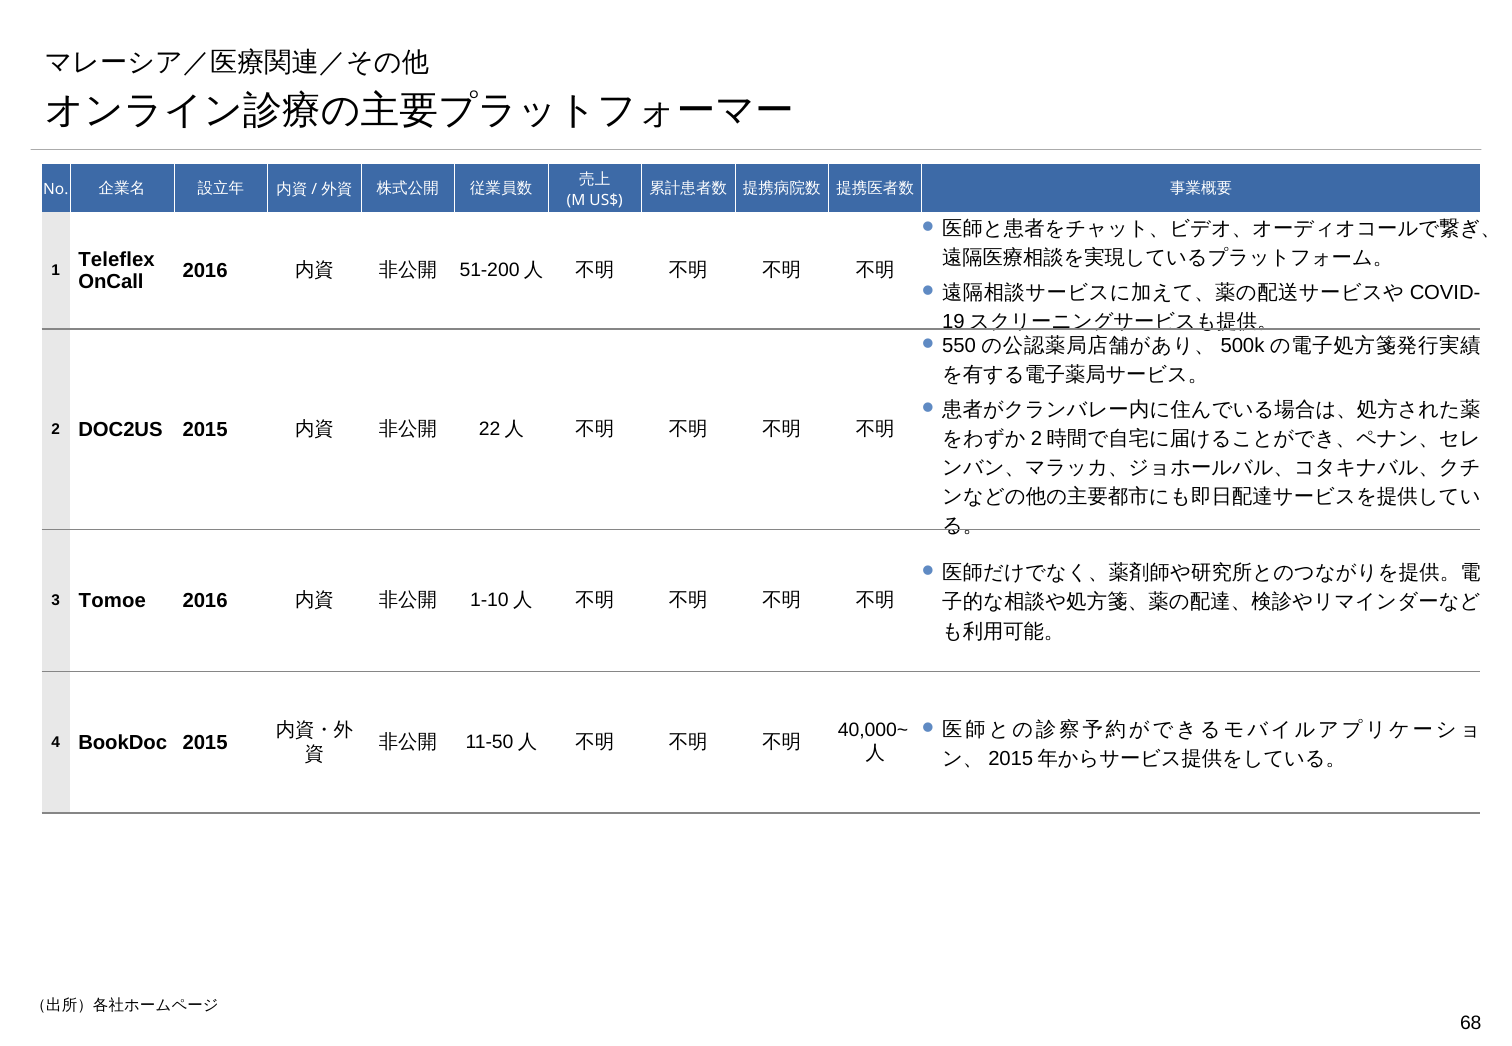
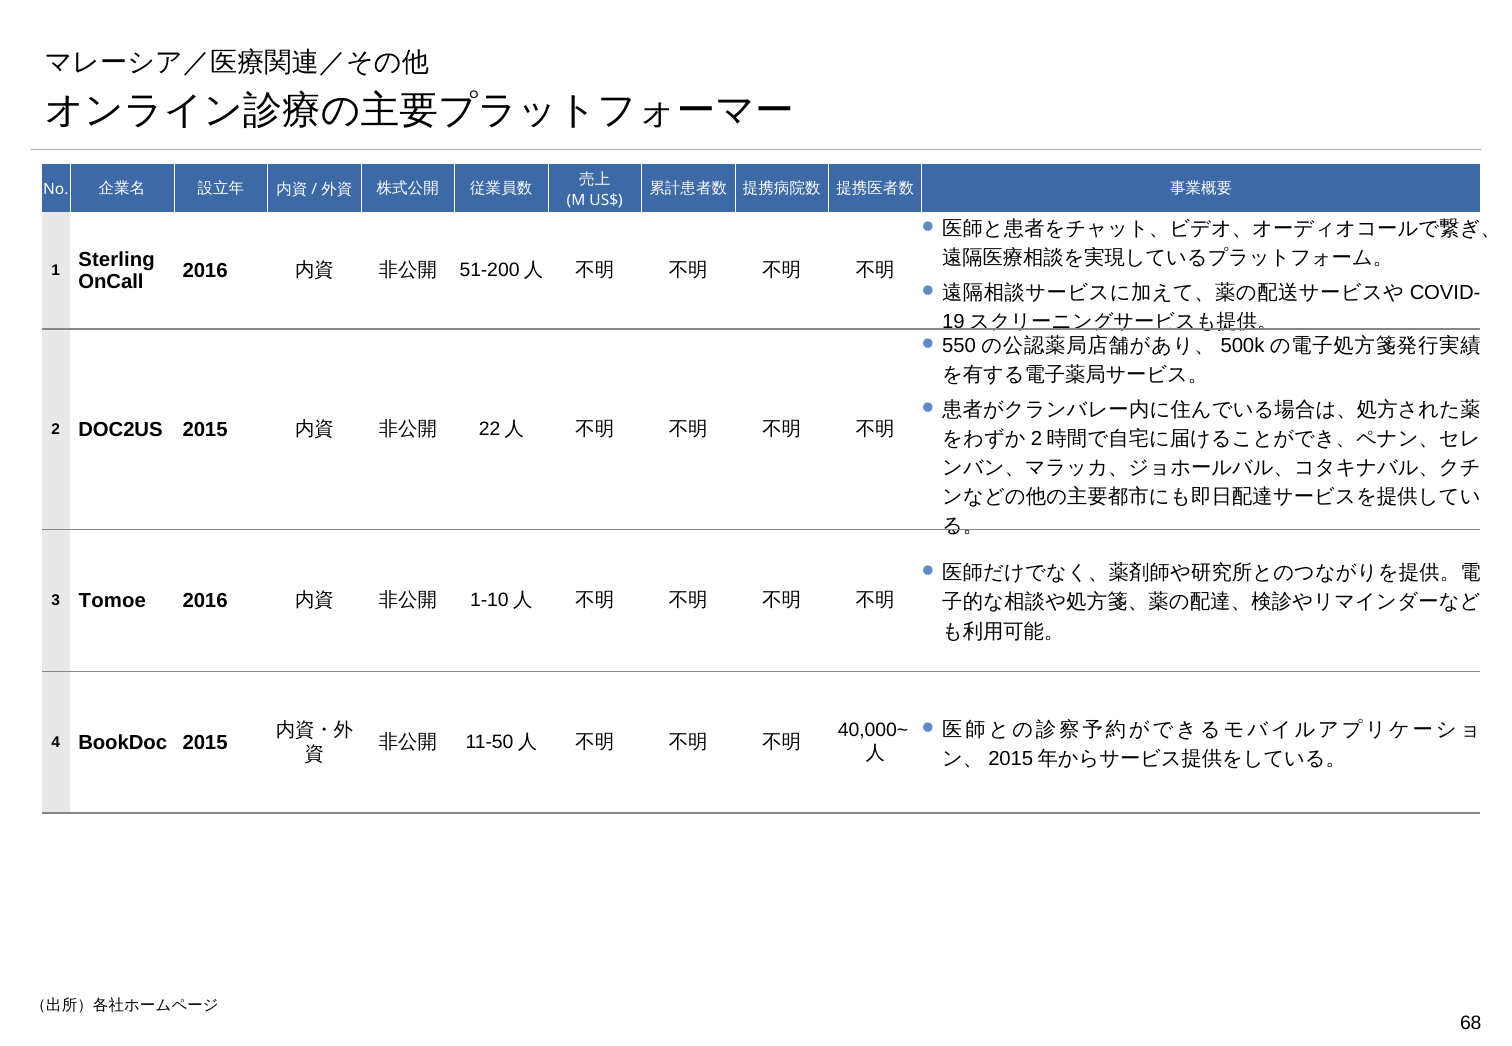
Teleflex: Teleflex -> Sterling (117, 260)
